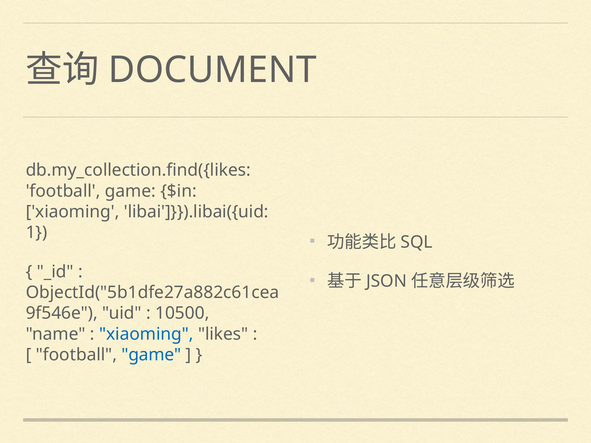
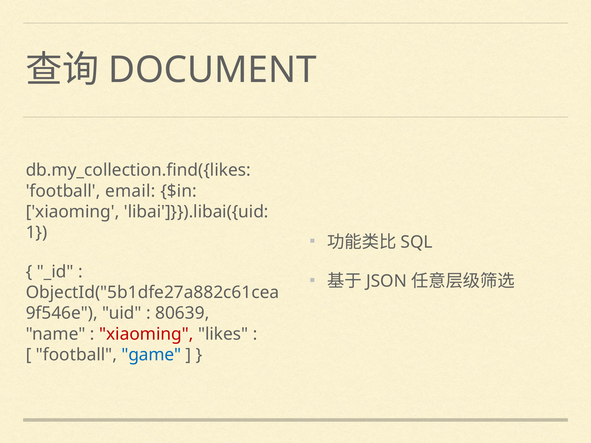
game: game -> email (130, 191)
10500: 10500 -> 80639 (182, 313)
xiaoming colour: blue -> red (146, 334)
